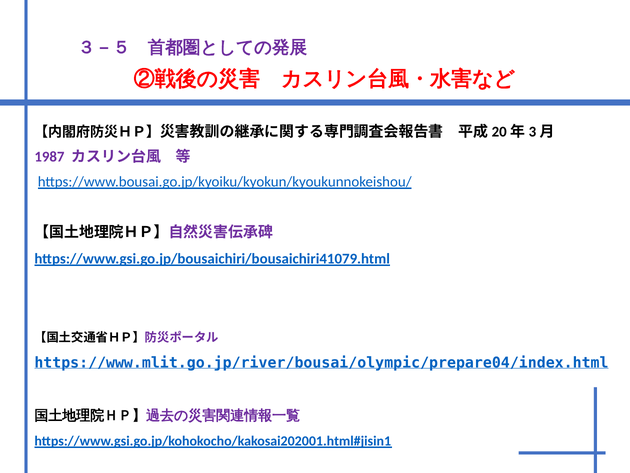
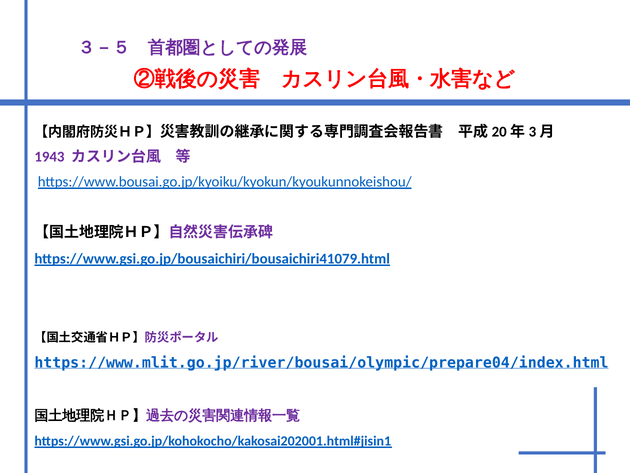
1987: 1987 -> 1943 (49, 157)
